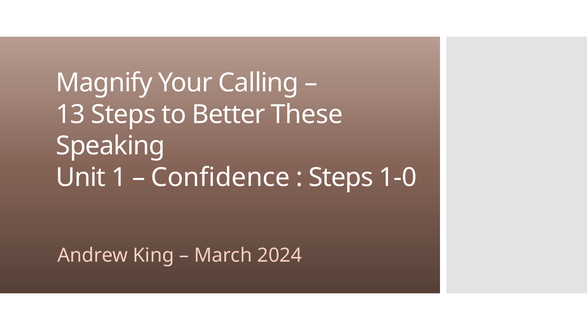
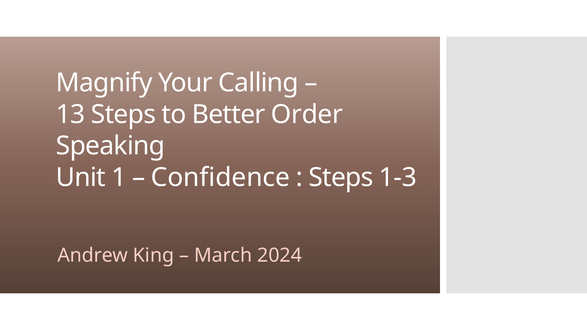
These: These -> Order (307, 114)
1-0: 1-0 -> 1-3 (398, 178)
